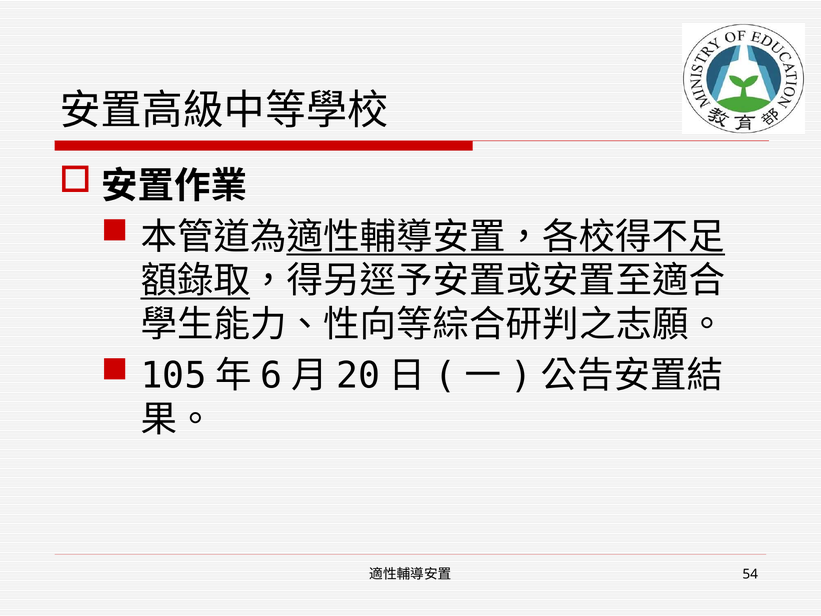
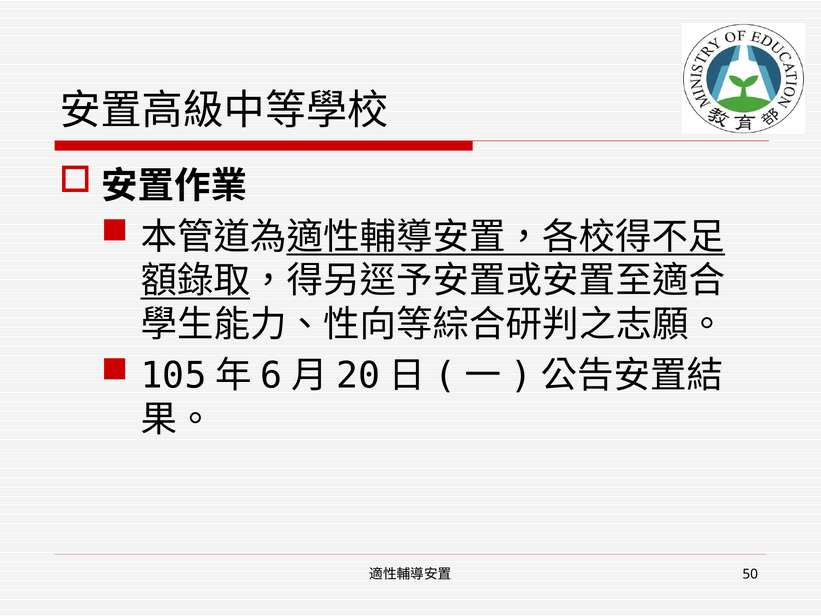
54: 54 -> 50 (750, 574)
